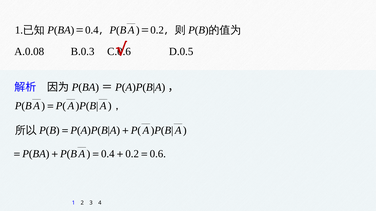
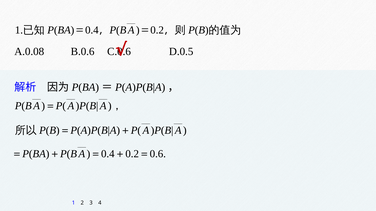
B.0.3: B.0.3 -> B.0.6 (83, 52)
